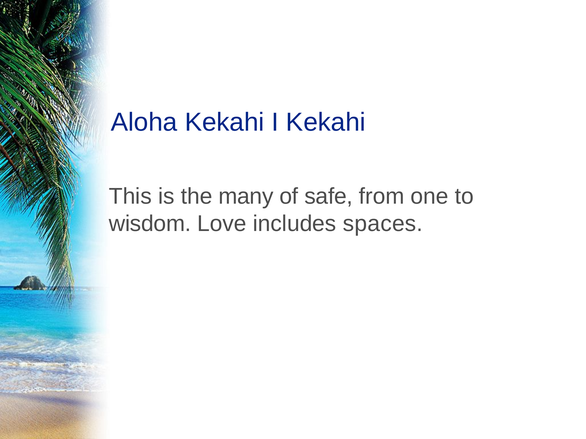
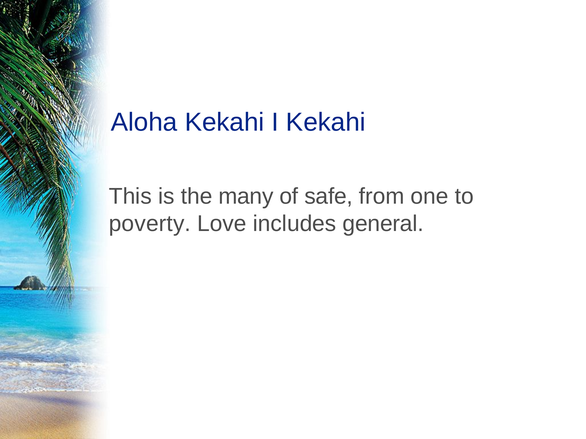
wisdom: wisdom -> poverty (150, 224)
spaces: spaces -> general (383, 224)
